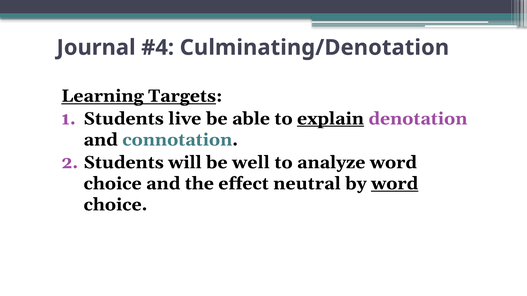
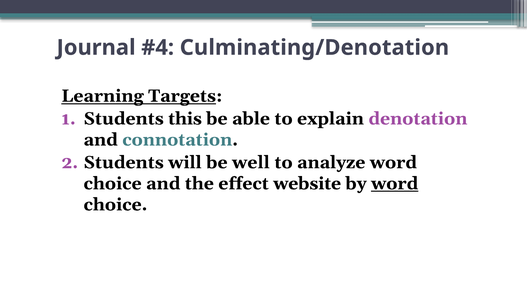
live: live -> this (185, 119)
explain underline: present -> none (330, 119)
neutral: neutral -> website (307, 184)
